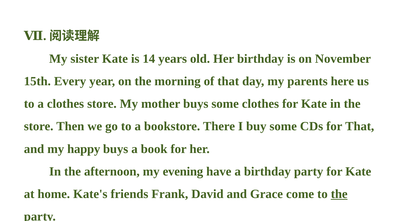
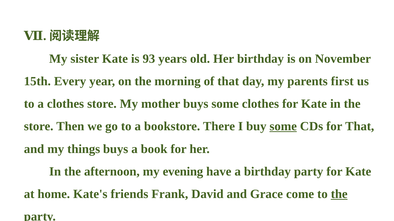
14: 14 -> 93 (149, 59)
here: here -> first (342, 81)
some underline: none -> present (283, 127)
happy: happy -> things (84, 149)
